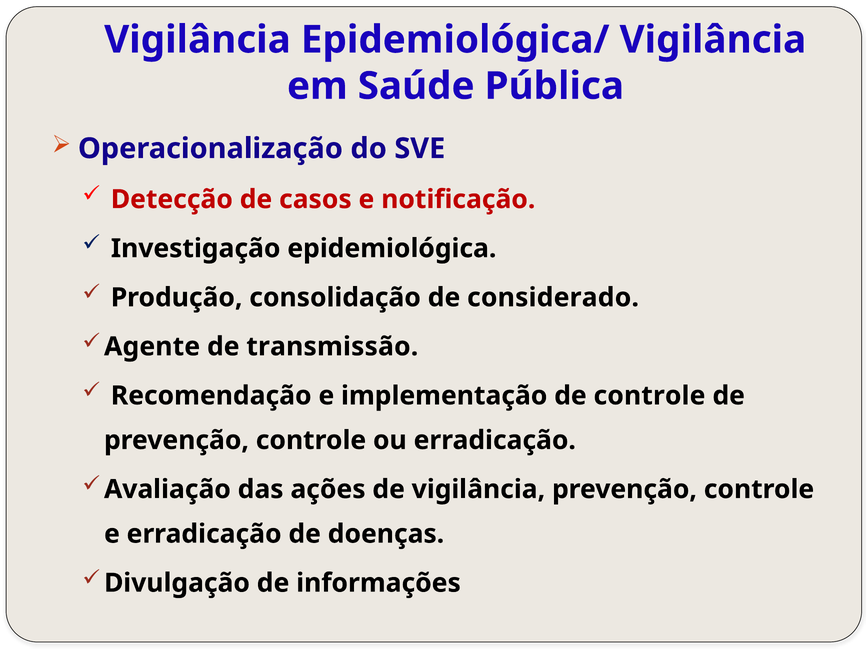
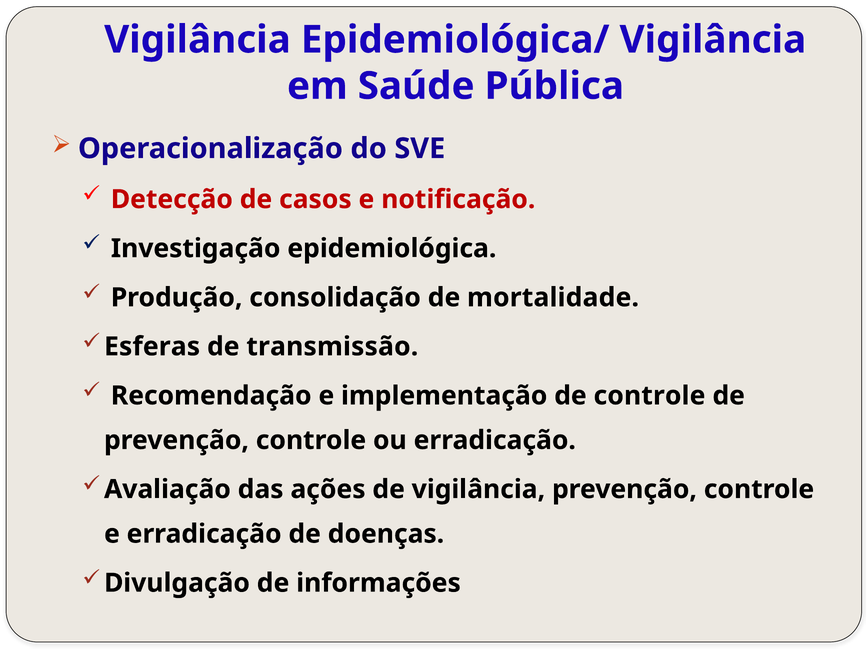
considerado: considerado -> mortalidade (553, 298)
Agente: Agente -> Esferas (152, 347)
